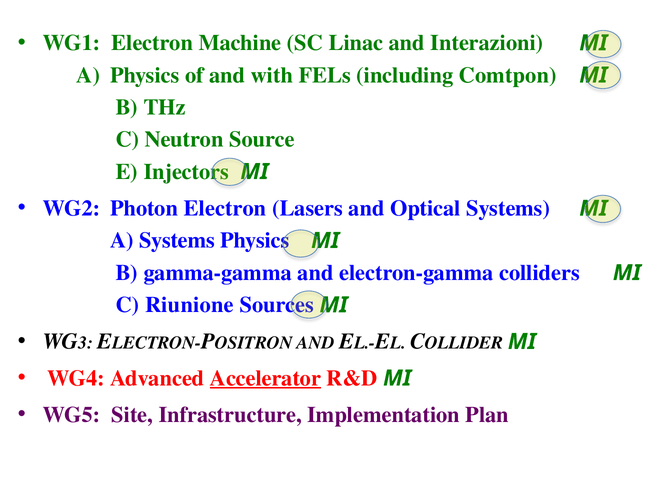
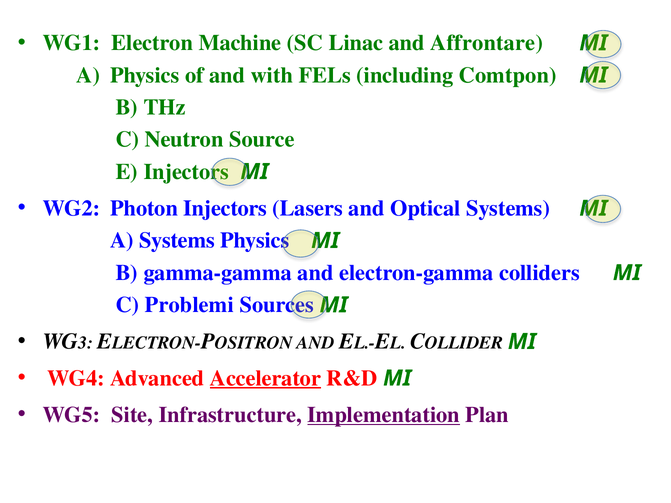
Interazioni: Interazioni -> Affrontare (487, 43)
Photon Electron: Electron -> Injectors (225, 208)
Riunione: Riunione -> Problemi (189, 305)
Implementation underline: none -> present (384, 415)
